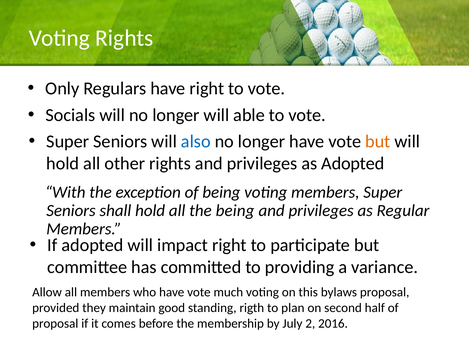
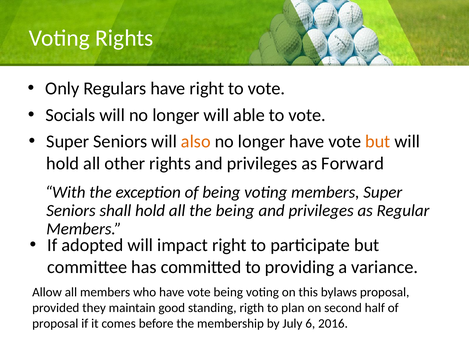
also colour: blue -> orange (196, 141)
as Adopted: Adopted -> Forward (353, 163)
vote much: much -> being (228, 292)
2: 2 -> 6 (310, 323)
